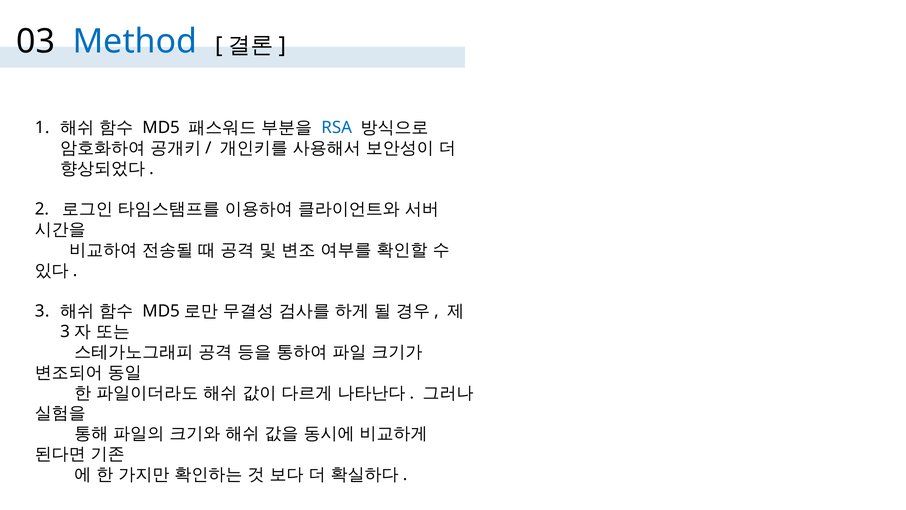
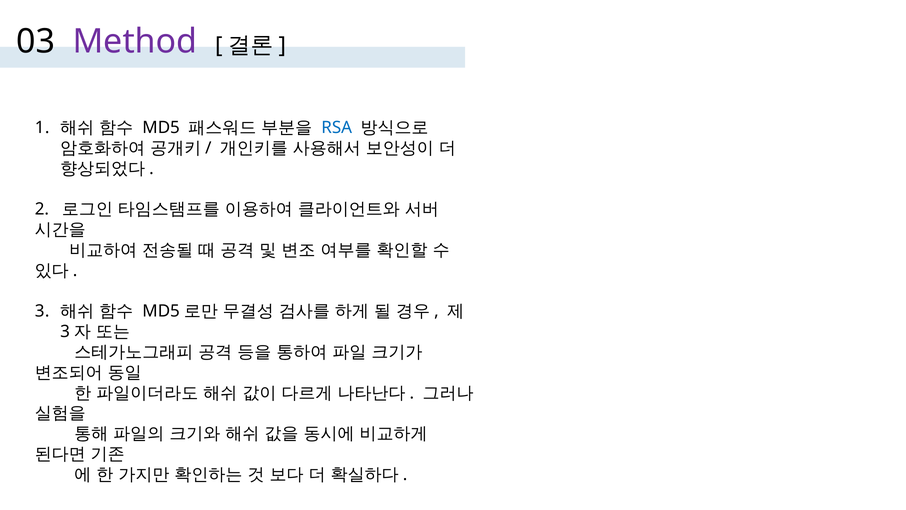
Method colour: blue -> purple (135, 41)
